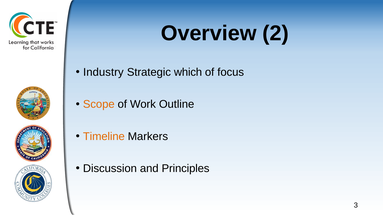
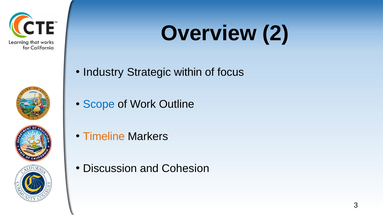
which: which -> within (188, 72)
Scope colour: orange -> blue (99, 104)
Principles: Principles -> Cohesion (185, 169)
